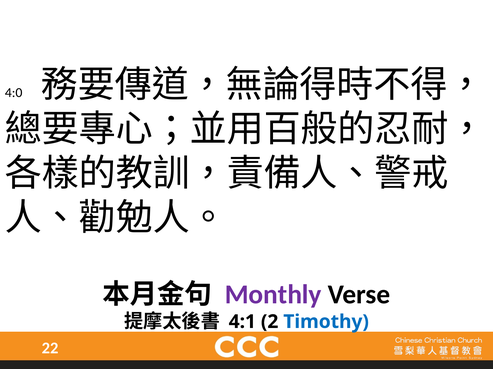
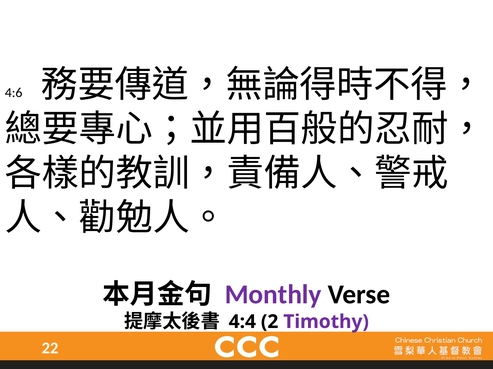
4:0: 4:0 -> 4:6 (14, 93)
4:1: 4:1 -> 4:4 (242, 322)
Timothy colour: blue -> purple (326, 322)
